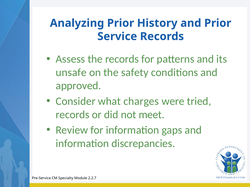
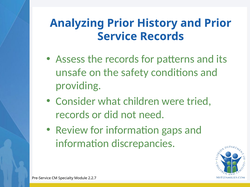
approved: approved -> providing (78, 86)
charges: charges -> children (141, 102)
meet: meet -> need (152, 115)
